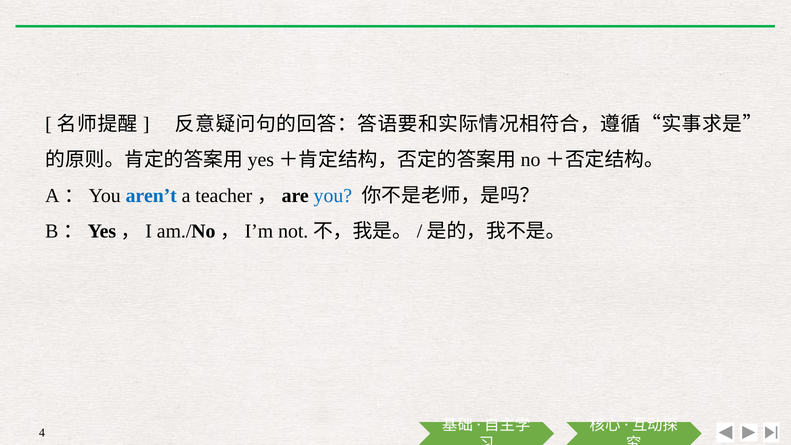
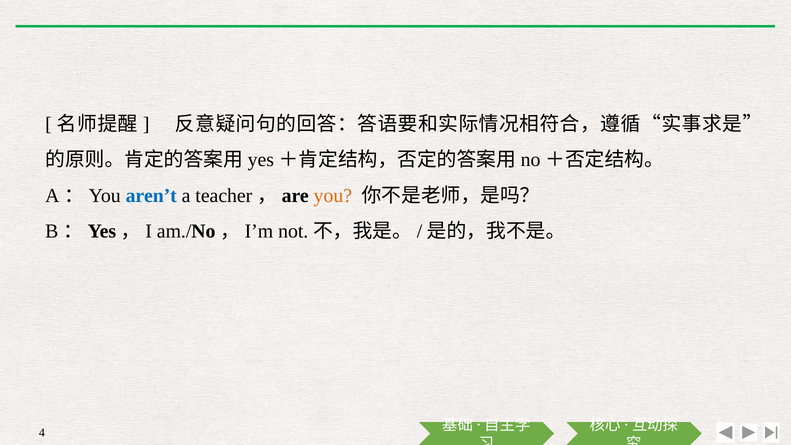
you colour: blue -> orange (333, 196)
